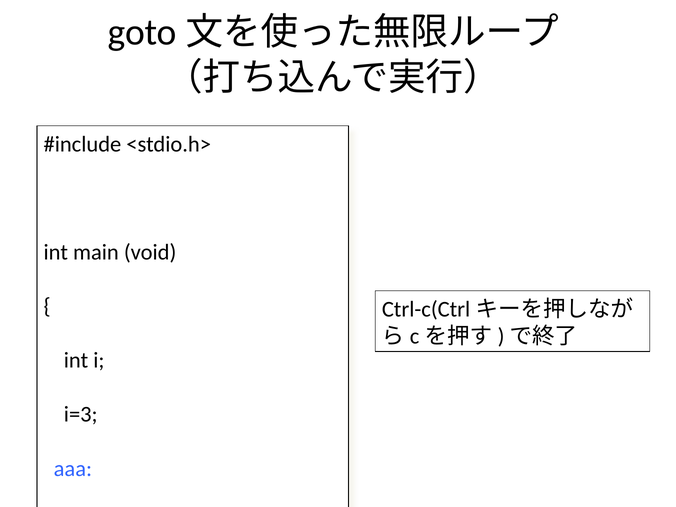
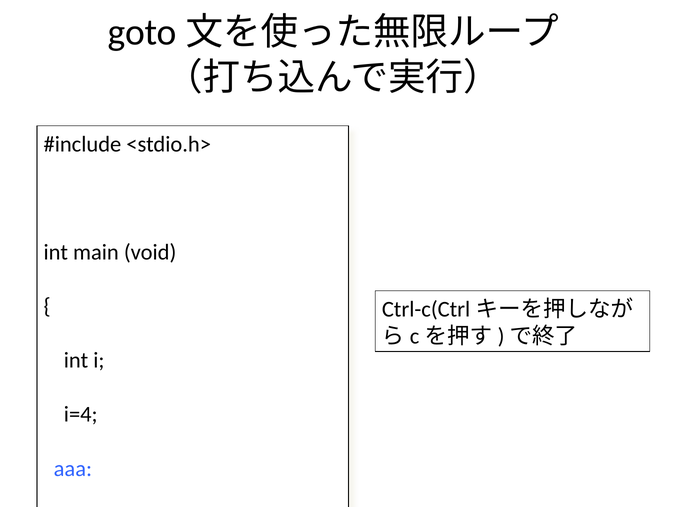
i=3: i=3 -> i=4 (81, 415)
